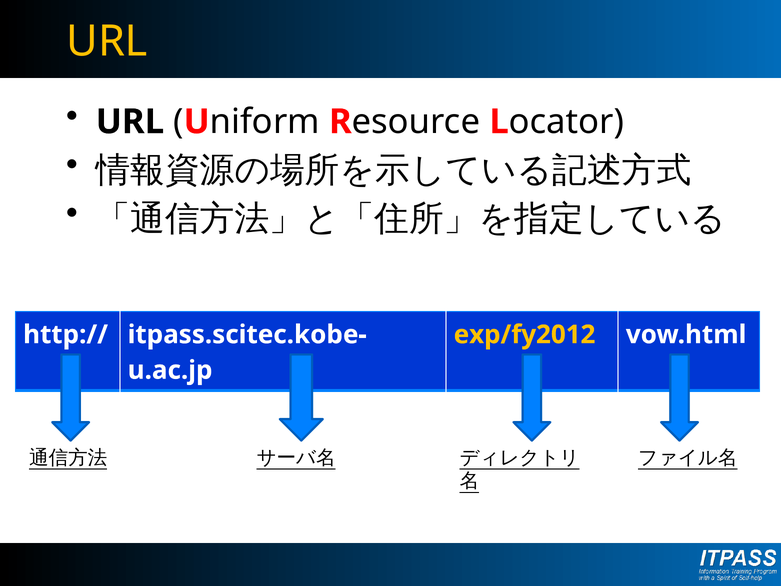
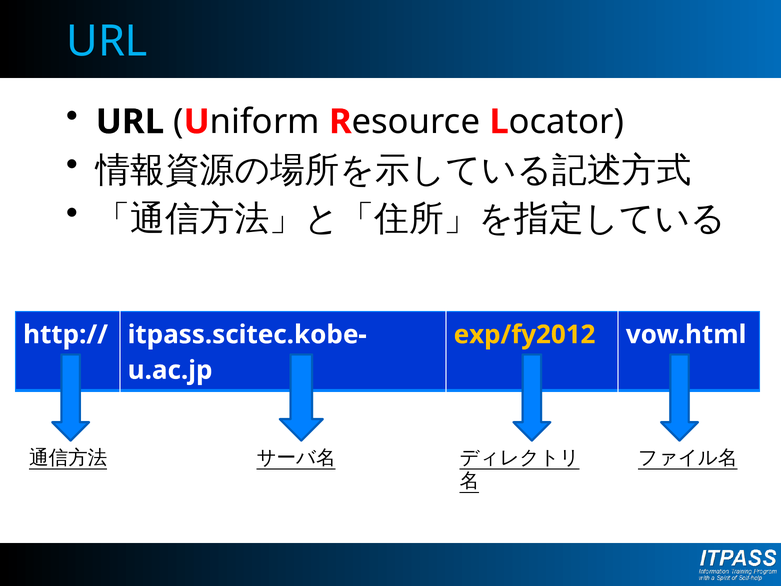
URL colour: yellow -> light blue (107, 41)
